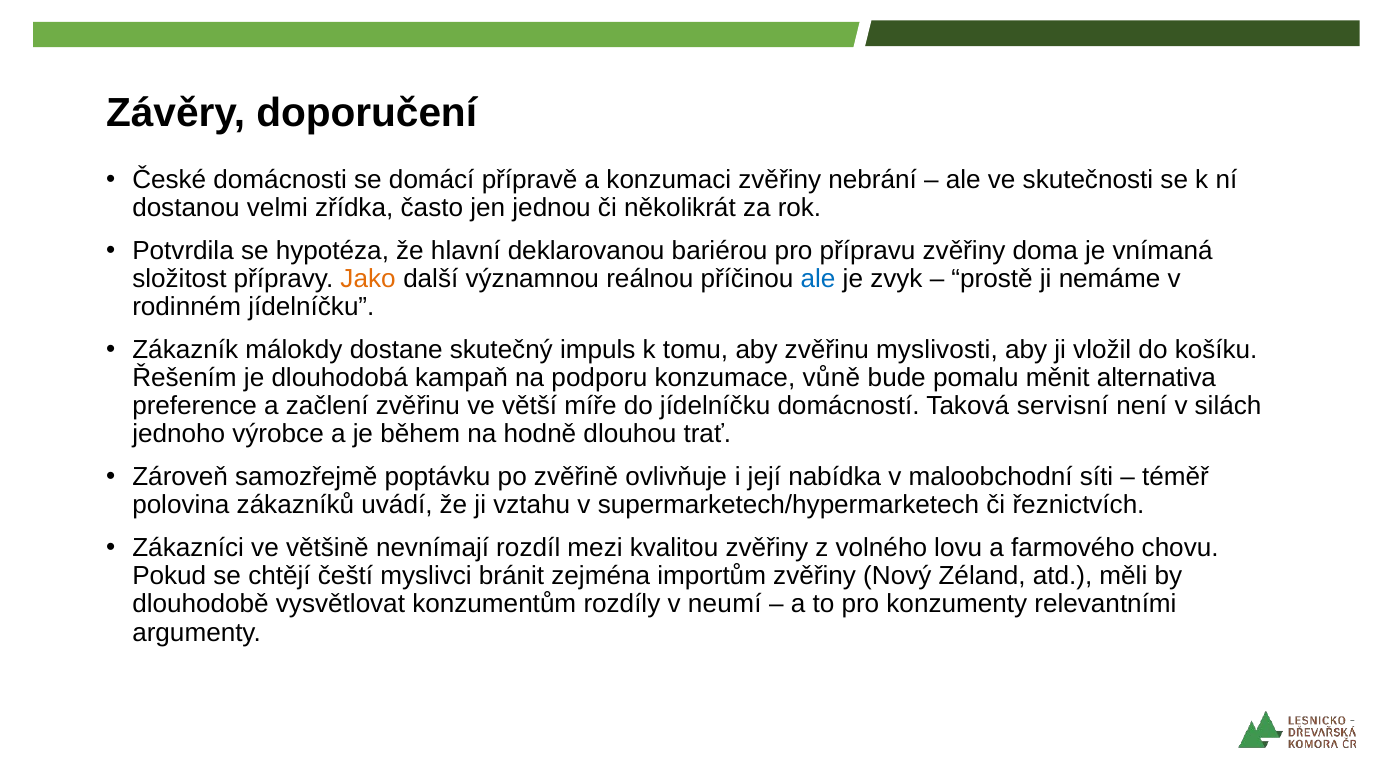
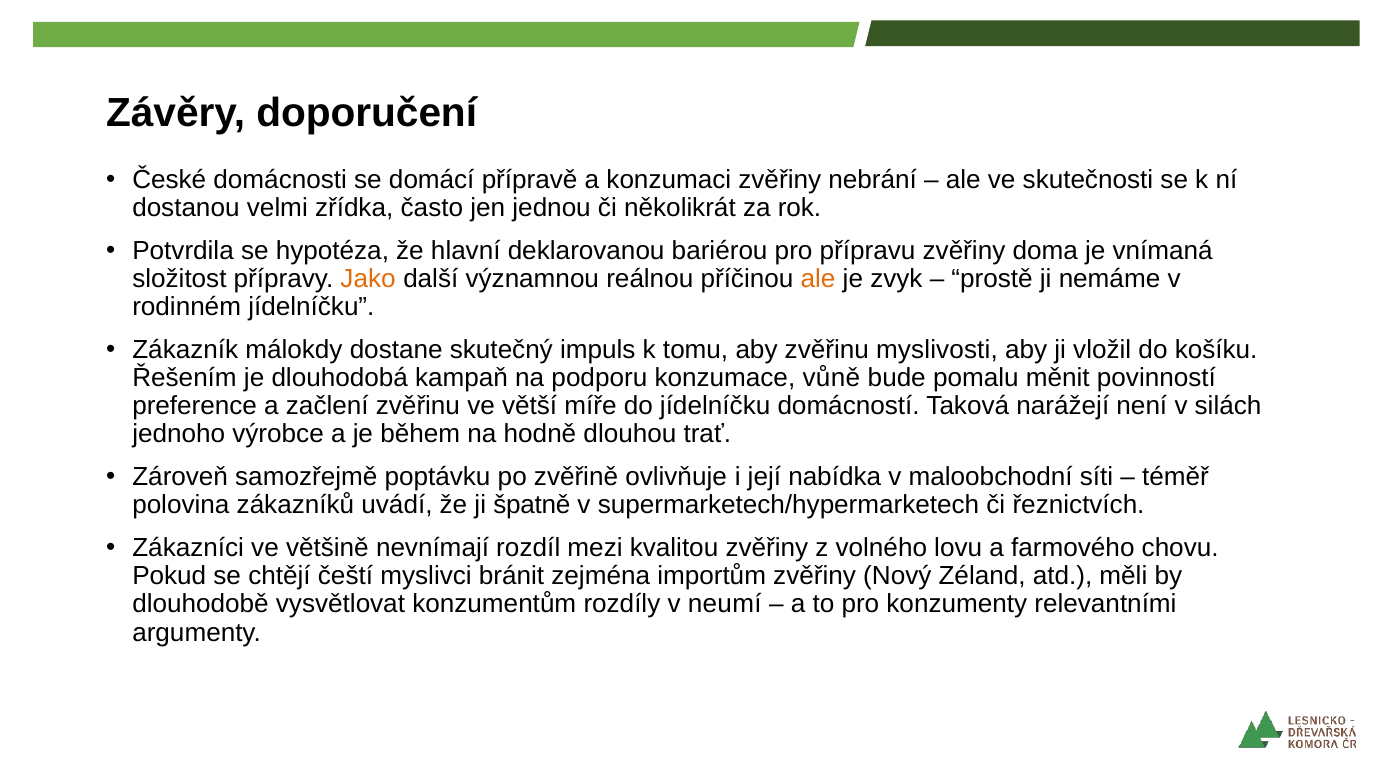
ale colour: blue -> orange (818, 279)
alternativa: alternativa -> povinností (1156, 378)
servisní: servisní -> narážejí (1063, 406)
vztahu: vztahu -> špatně (532, 506)
